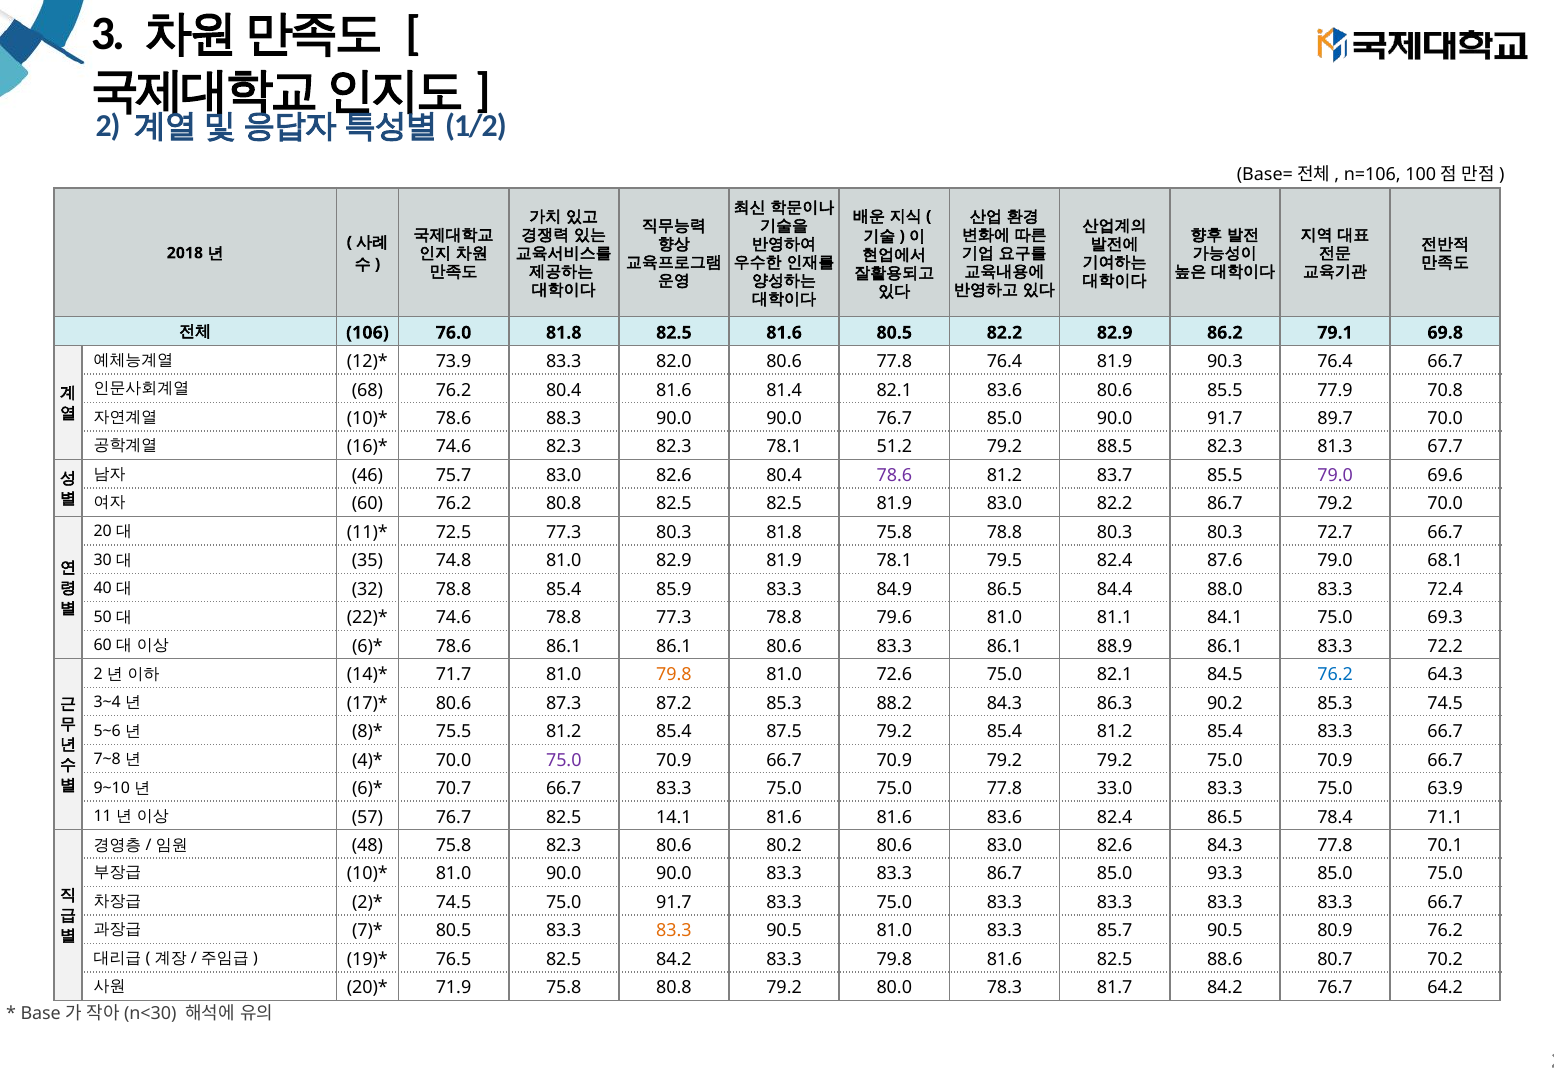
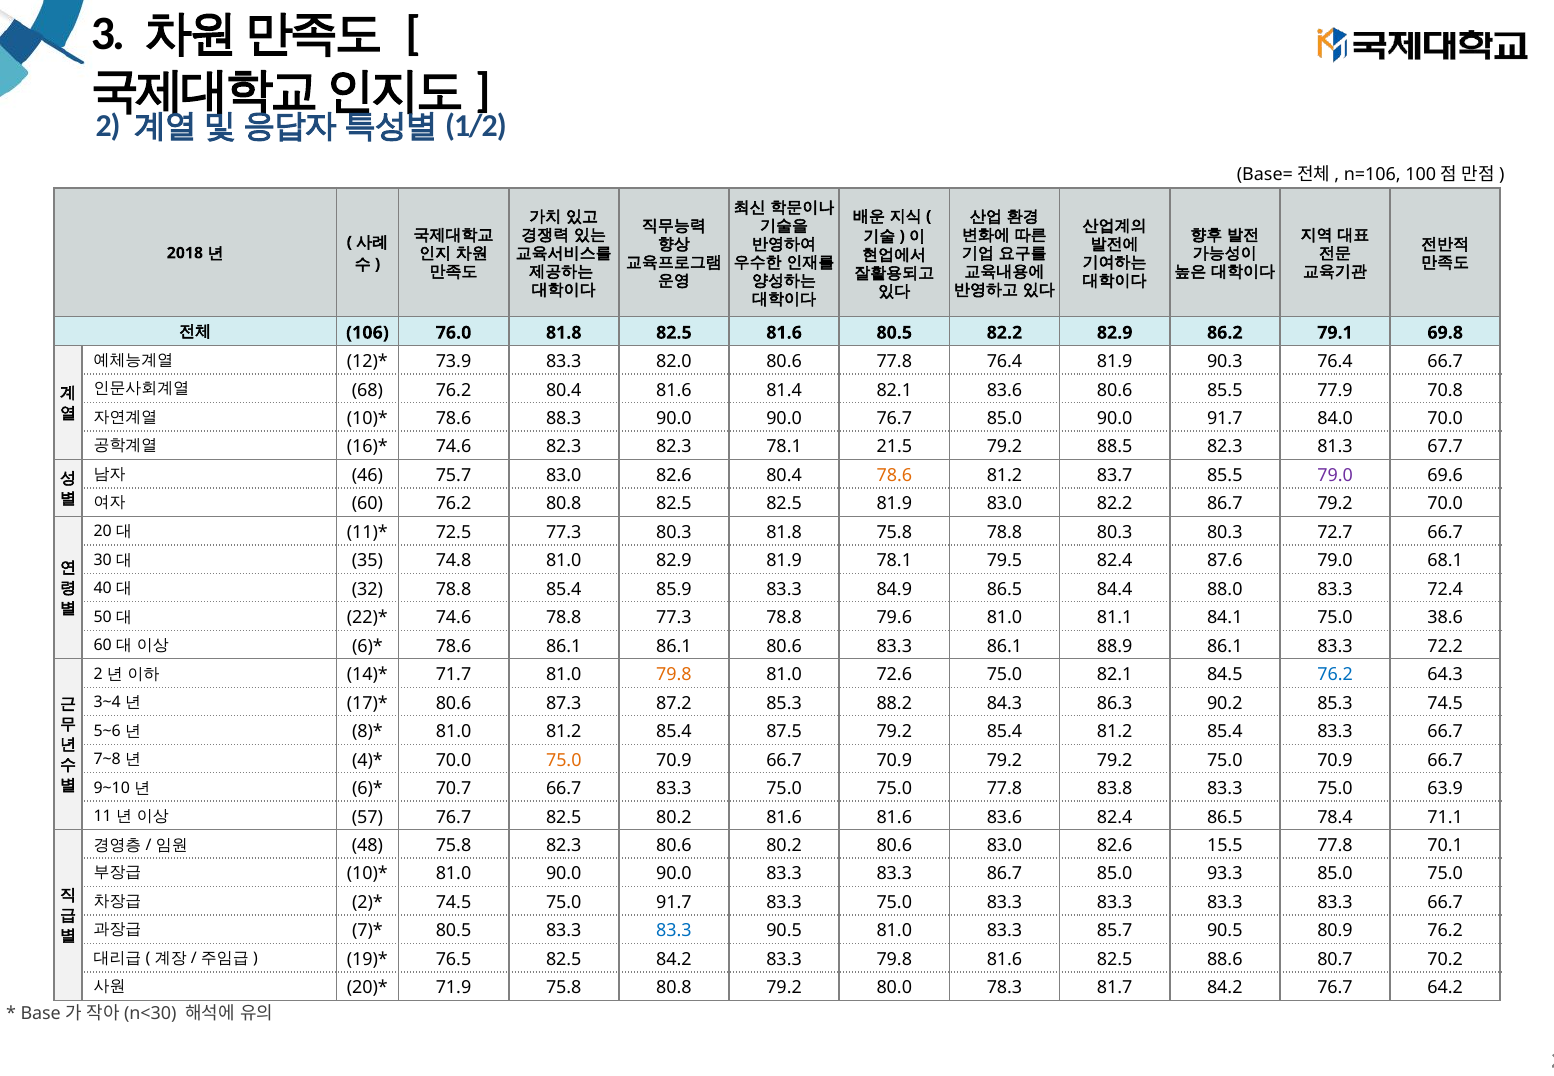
89.7: 89.7 -> 84.0 (1335, 418)
51.2: 51.2 -> 21.5 (894, 447)
78.6 colour: purple -> orange (894, 475)
69.3: 69.3 -> 38.6 (1445, 618)
75.5: 75.5 -> 81.0 (454, 732)
75.0 colour: purple -> orange (564, 760)
33.0: 33.0 -> 83.8 (1115, 788)
82.5 14.1: 14.1 -> 80.2 (674, 817)
82.6 84.3: 84.3 -> 15.5 (1225, 845)
83.3 colour: orange -> blue (674, 931)
